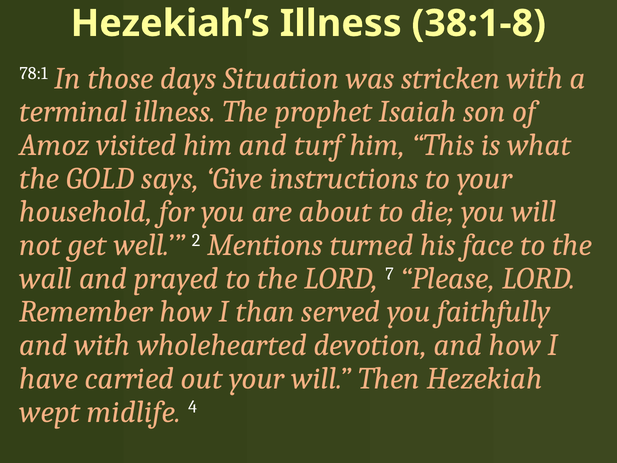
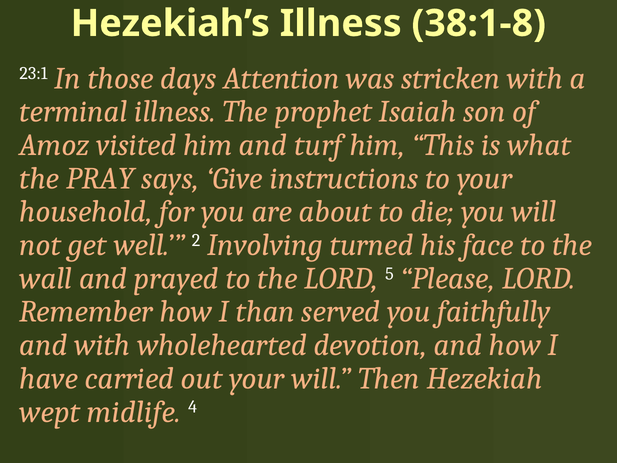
78:1: 78:1 -> 23:1 (33, 73)
Situation: Situation -> Attention (281, 78)
GOLD: GOLD -> PRAY (100, 178)
Mentions: Mentions -> Involving (265, 245)
7: 7 -> 5 (390, 273)
